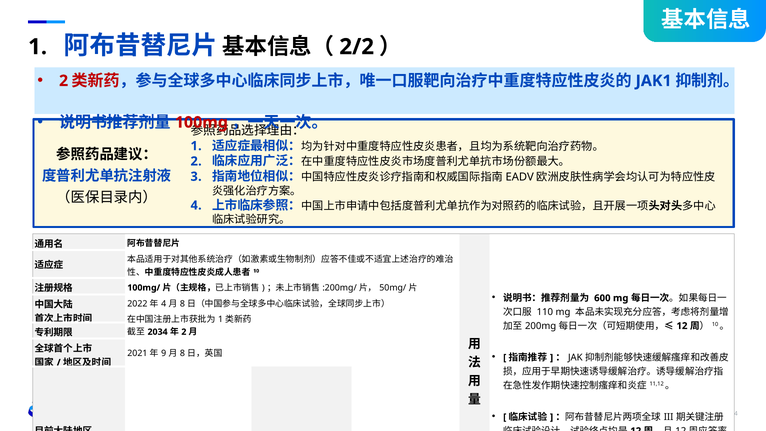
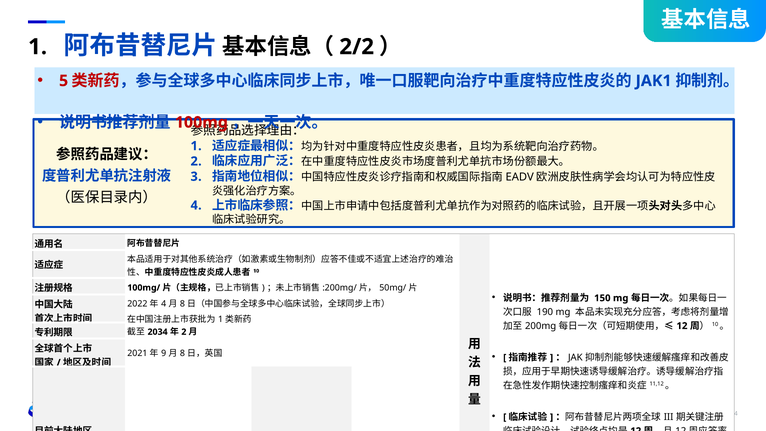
2: 2 -> 5 (64, 81)
600: 600 -> 150 (602, 298)
110: 110 -> 190 (545, 312)
